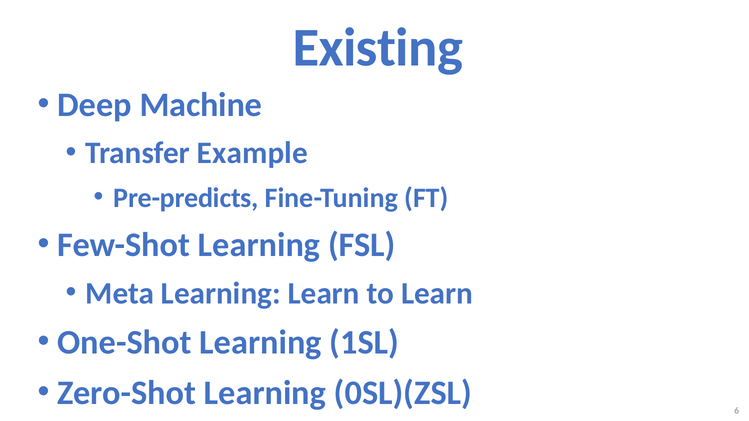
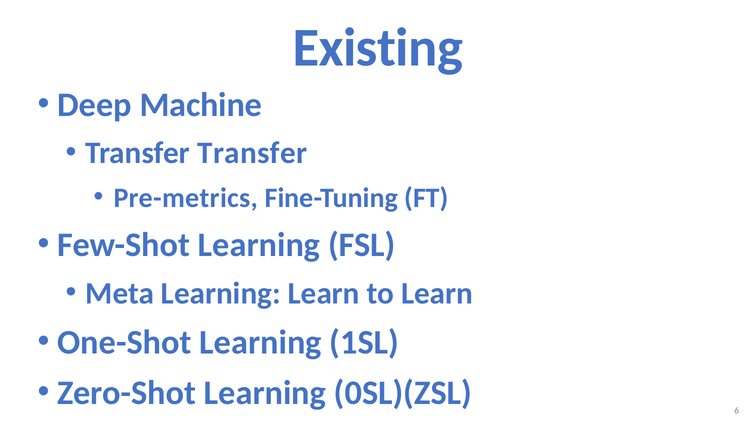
Transfer Example: Example -> Transfer (252, 153)
Pre-predicts: Pre-predicts -> Pre-metrics (186, 198)
